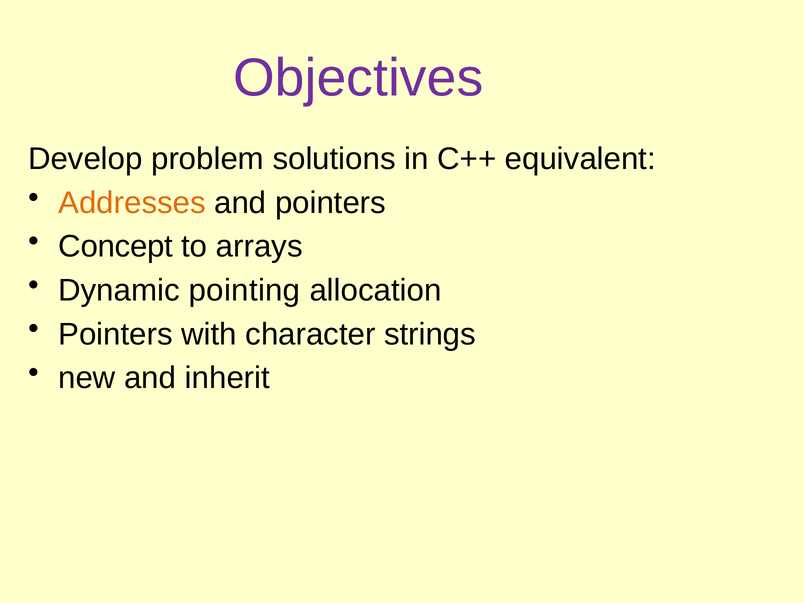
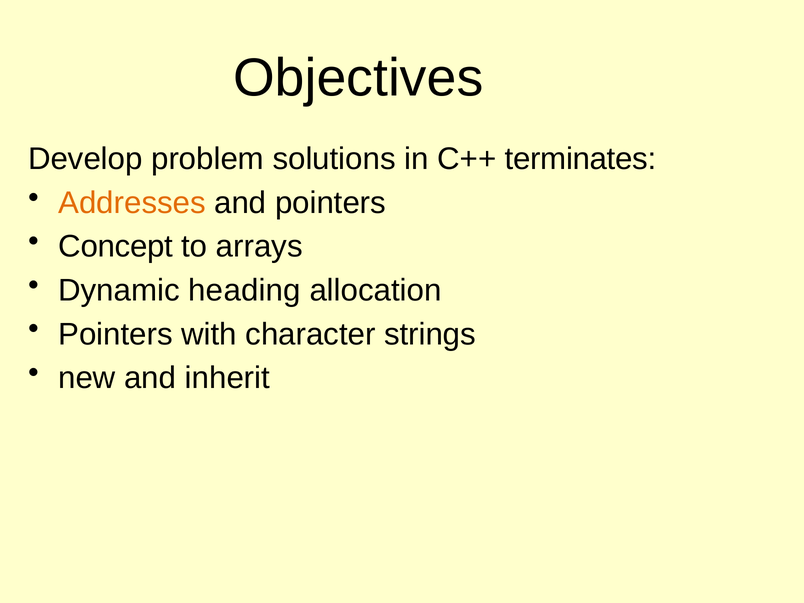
Objectives colour: purple -> black (358, 78)
equivalent: equivalent -> terminates (580, 159)
pointing: pointing -> heading (245, 290)
